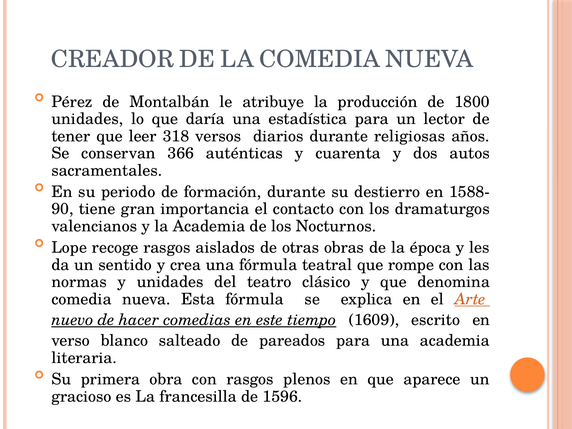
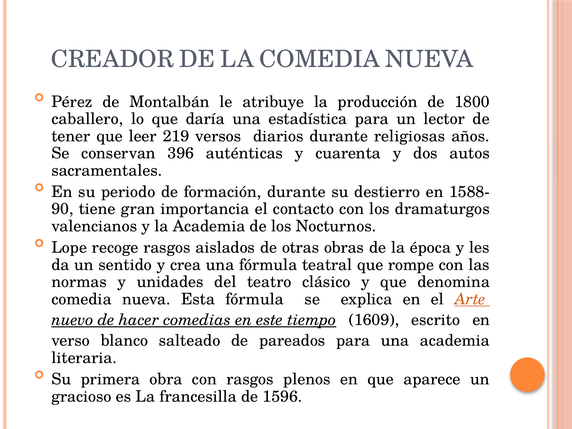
unidades: unidades -> caballero (87, 119)
318: 318 -> 219 (176, 136)
366: 366 -> 396 (181, 153)
